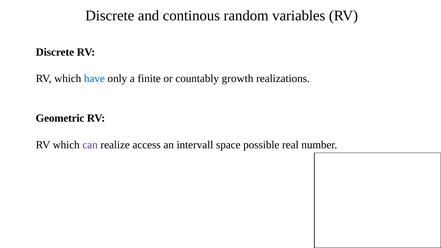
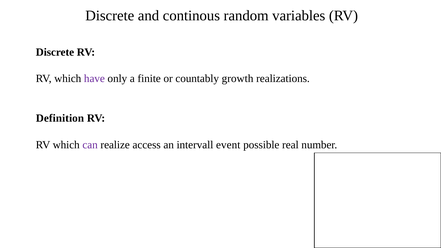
have colour: blue -> purple (94, 79)
Geometric: Geometric -> Definition (60, 118)
space: space -> event (228, 145)
